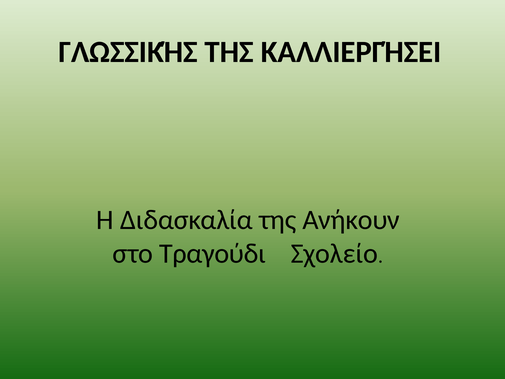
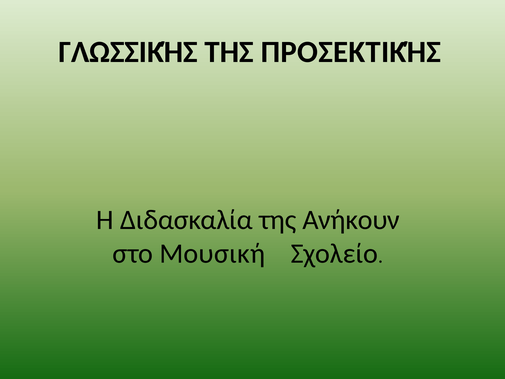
ΚΑΛΛΙΕΡΓΉΣΕΙ: ΚΑΛΛΙΕΡΓΉΣΕΙ -> ΠΡΟΣΕΚΤΙΚΉΣ (351, 52)
Τραγούδι: Τραγούδι -> Μουσική (212, 253)
